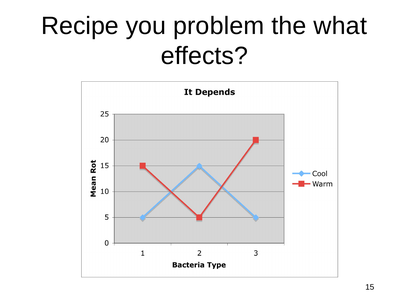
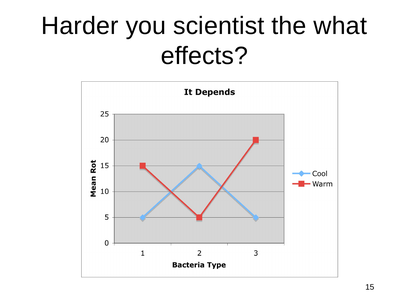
Recipe: Recipe -> Harder (80, 26)
problem: problem -> scientist (219, 26)
